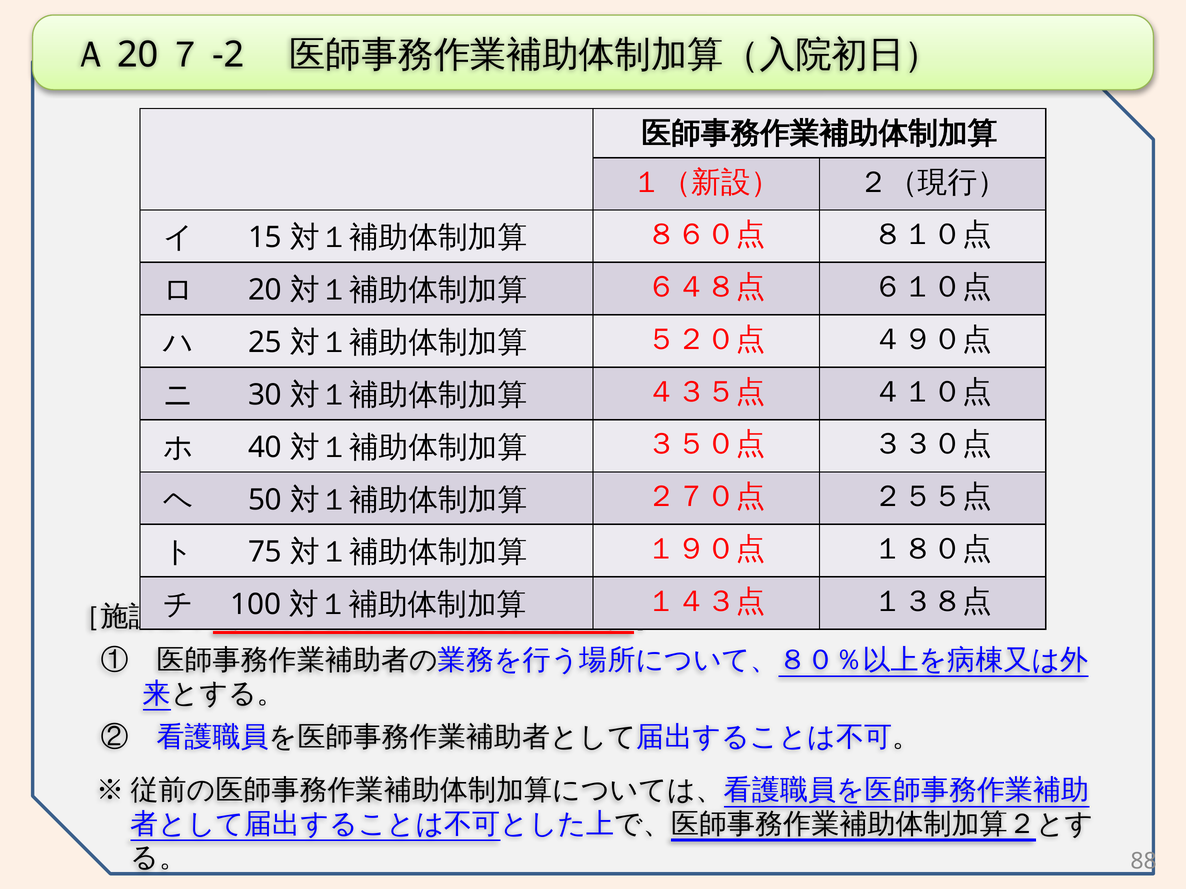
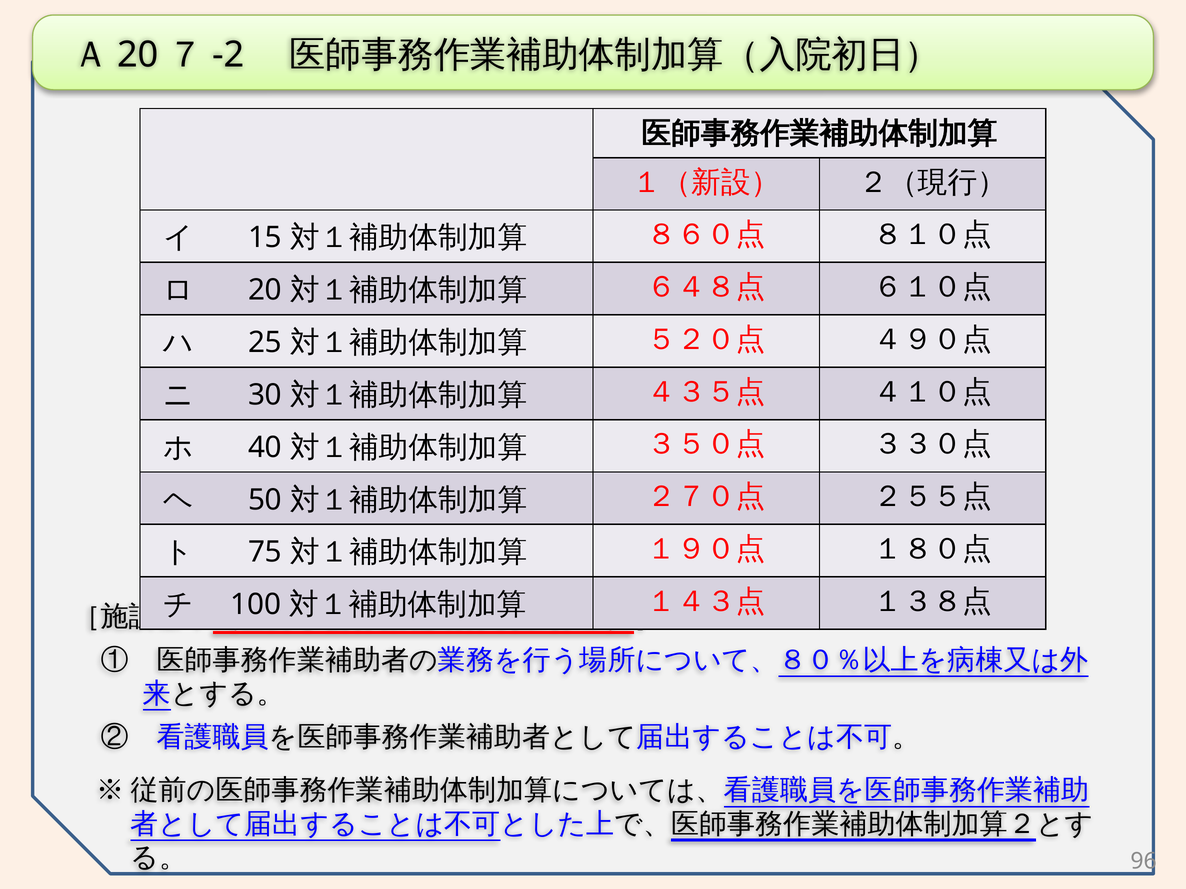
88: 88 -> 96 (1144, 862)
